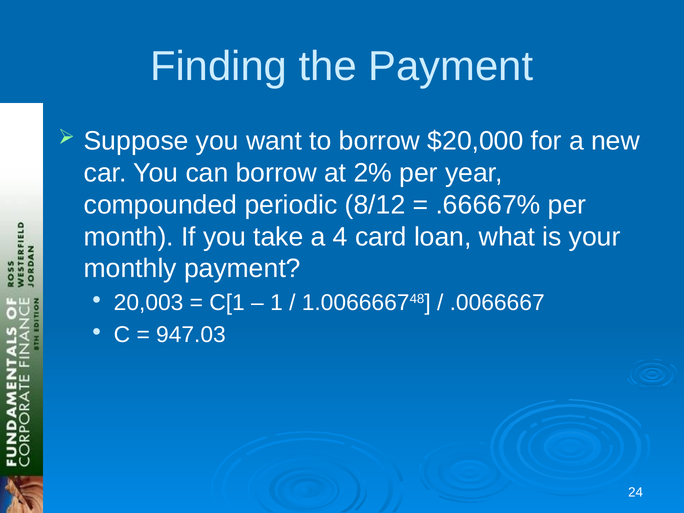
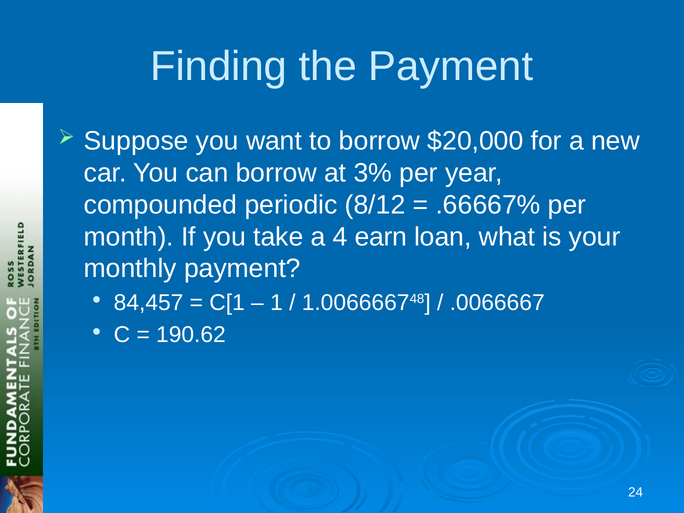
2%: 2% -> 3% (373, 173)
card: card -> earn (381, 237)
20,003: 20,003 -> 84,457 (149, 303)
947.03: 947.03 -> 190.62 (191, 335)
